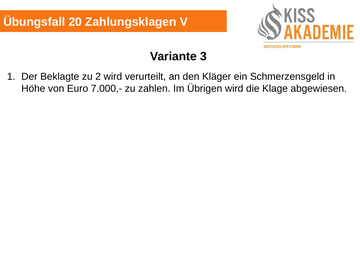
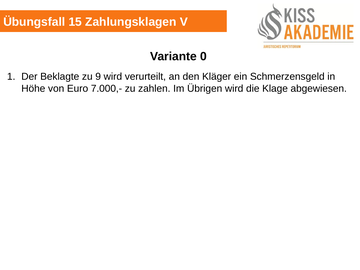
20: 20 -> 15 (75, 22)
3: 3 -> 0 (203, 56)
2: 2 -> 9 (98, 77)
